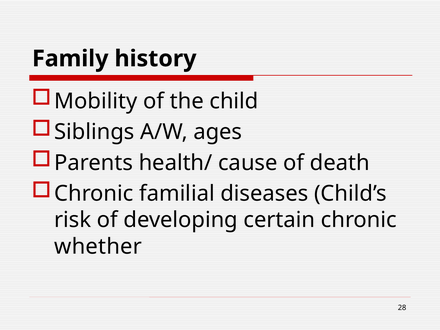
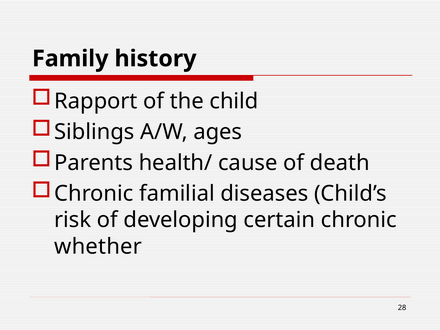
Mobility: Mobility -> Rapport (96, 101)
